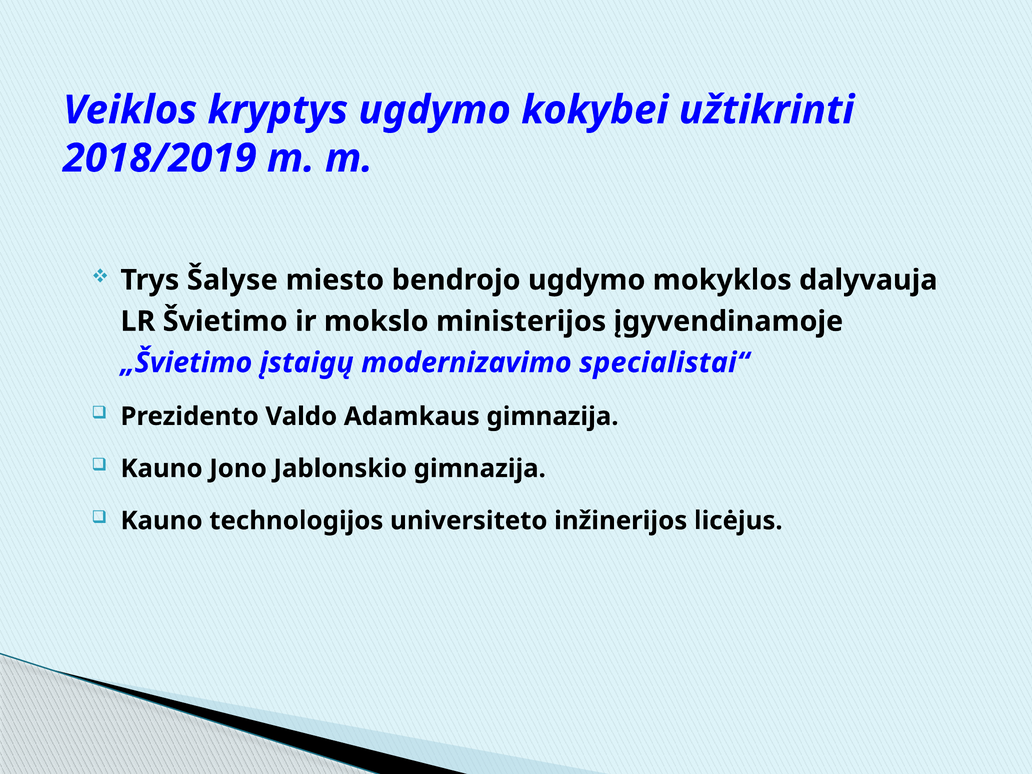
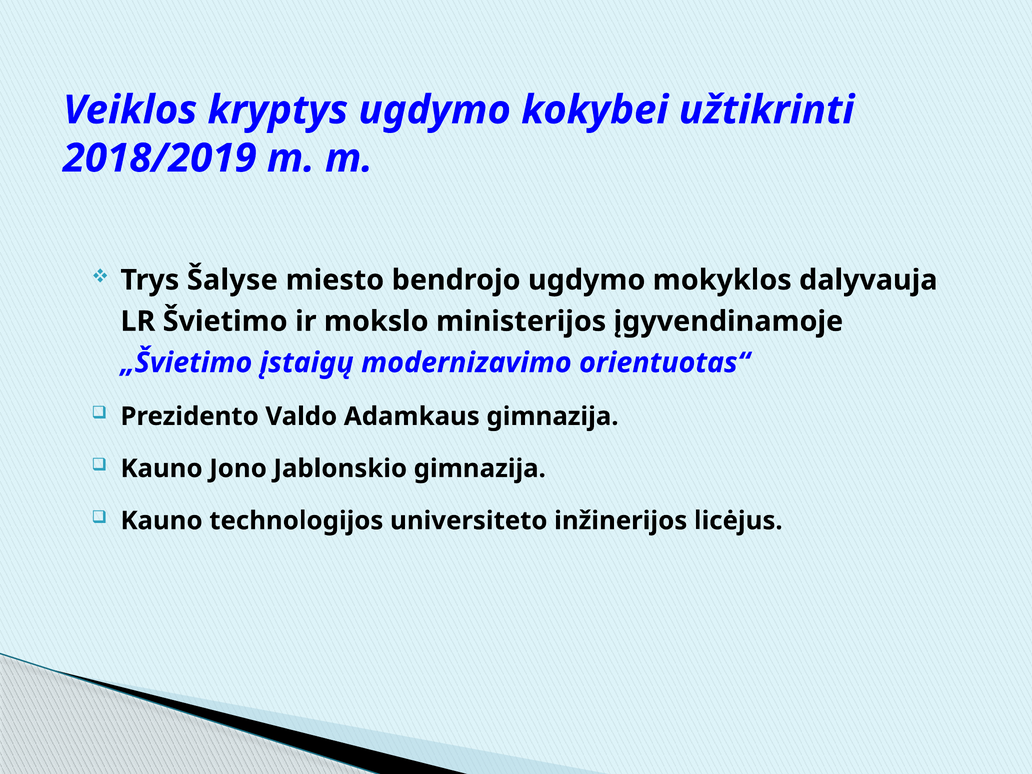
specialistai“: specialistai“ -> orientuotas“ (665, 363)
